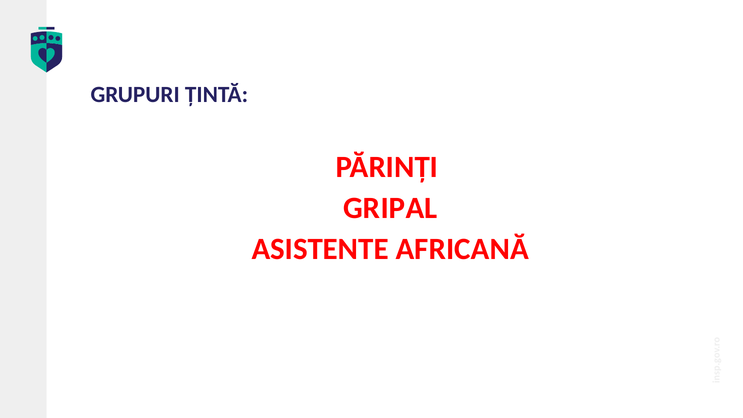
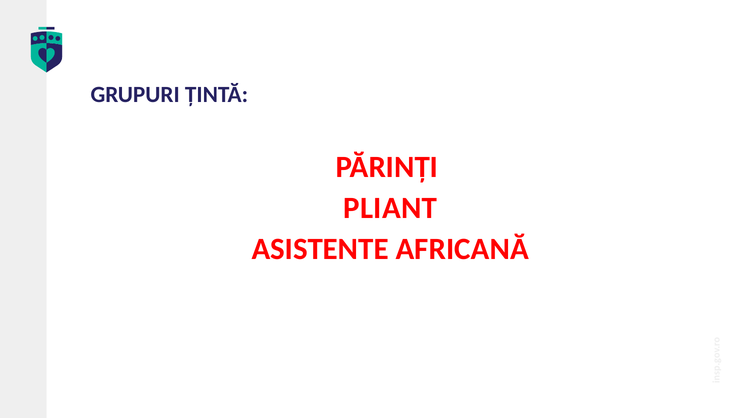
GRIPAL: GRIPAL -> PLIANT (390, 208)
